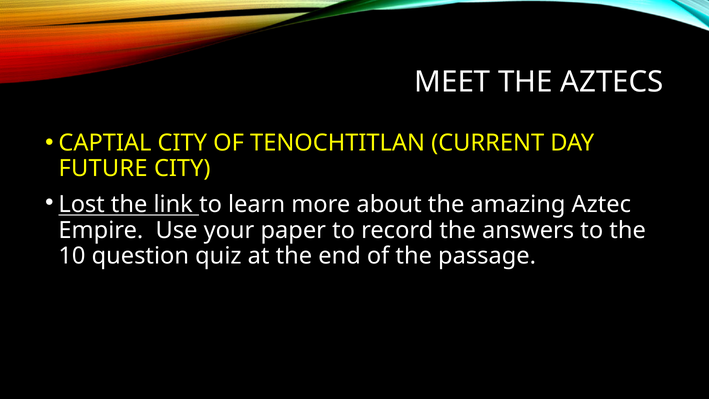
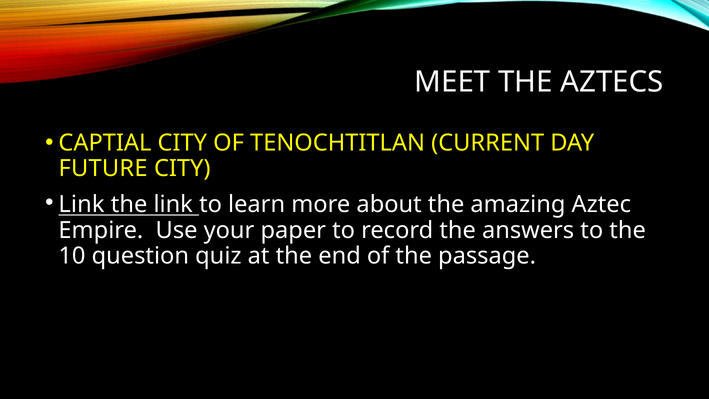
Lost: Lost -> Link (82, 204)
